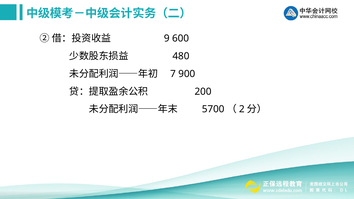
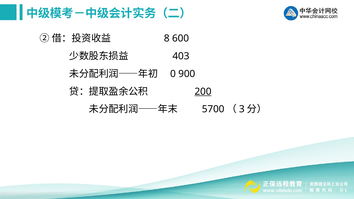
9: 9 -> 8 (167, 39)
480: 480 -> 403 (181, 56)
7: 7 -> 0 (173, 74)
200 underline: none -> present (203, 92)
2: 2 -> 3 (242, 109)
